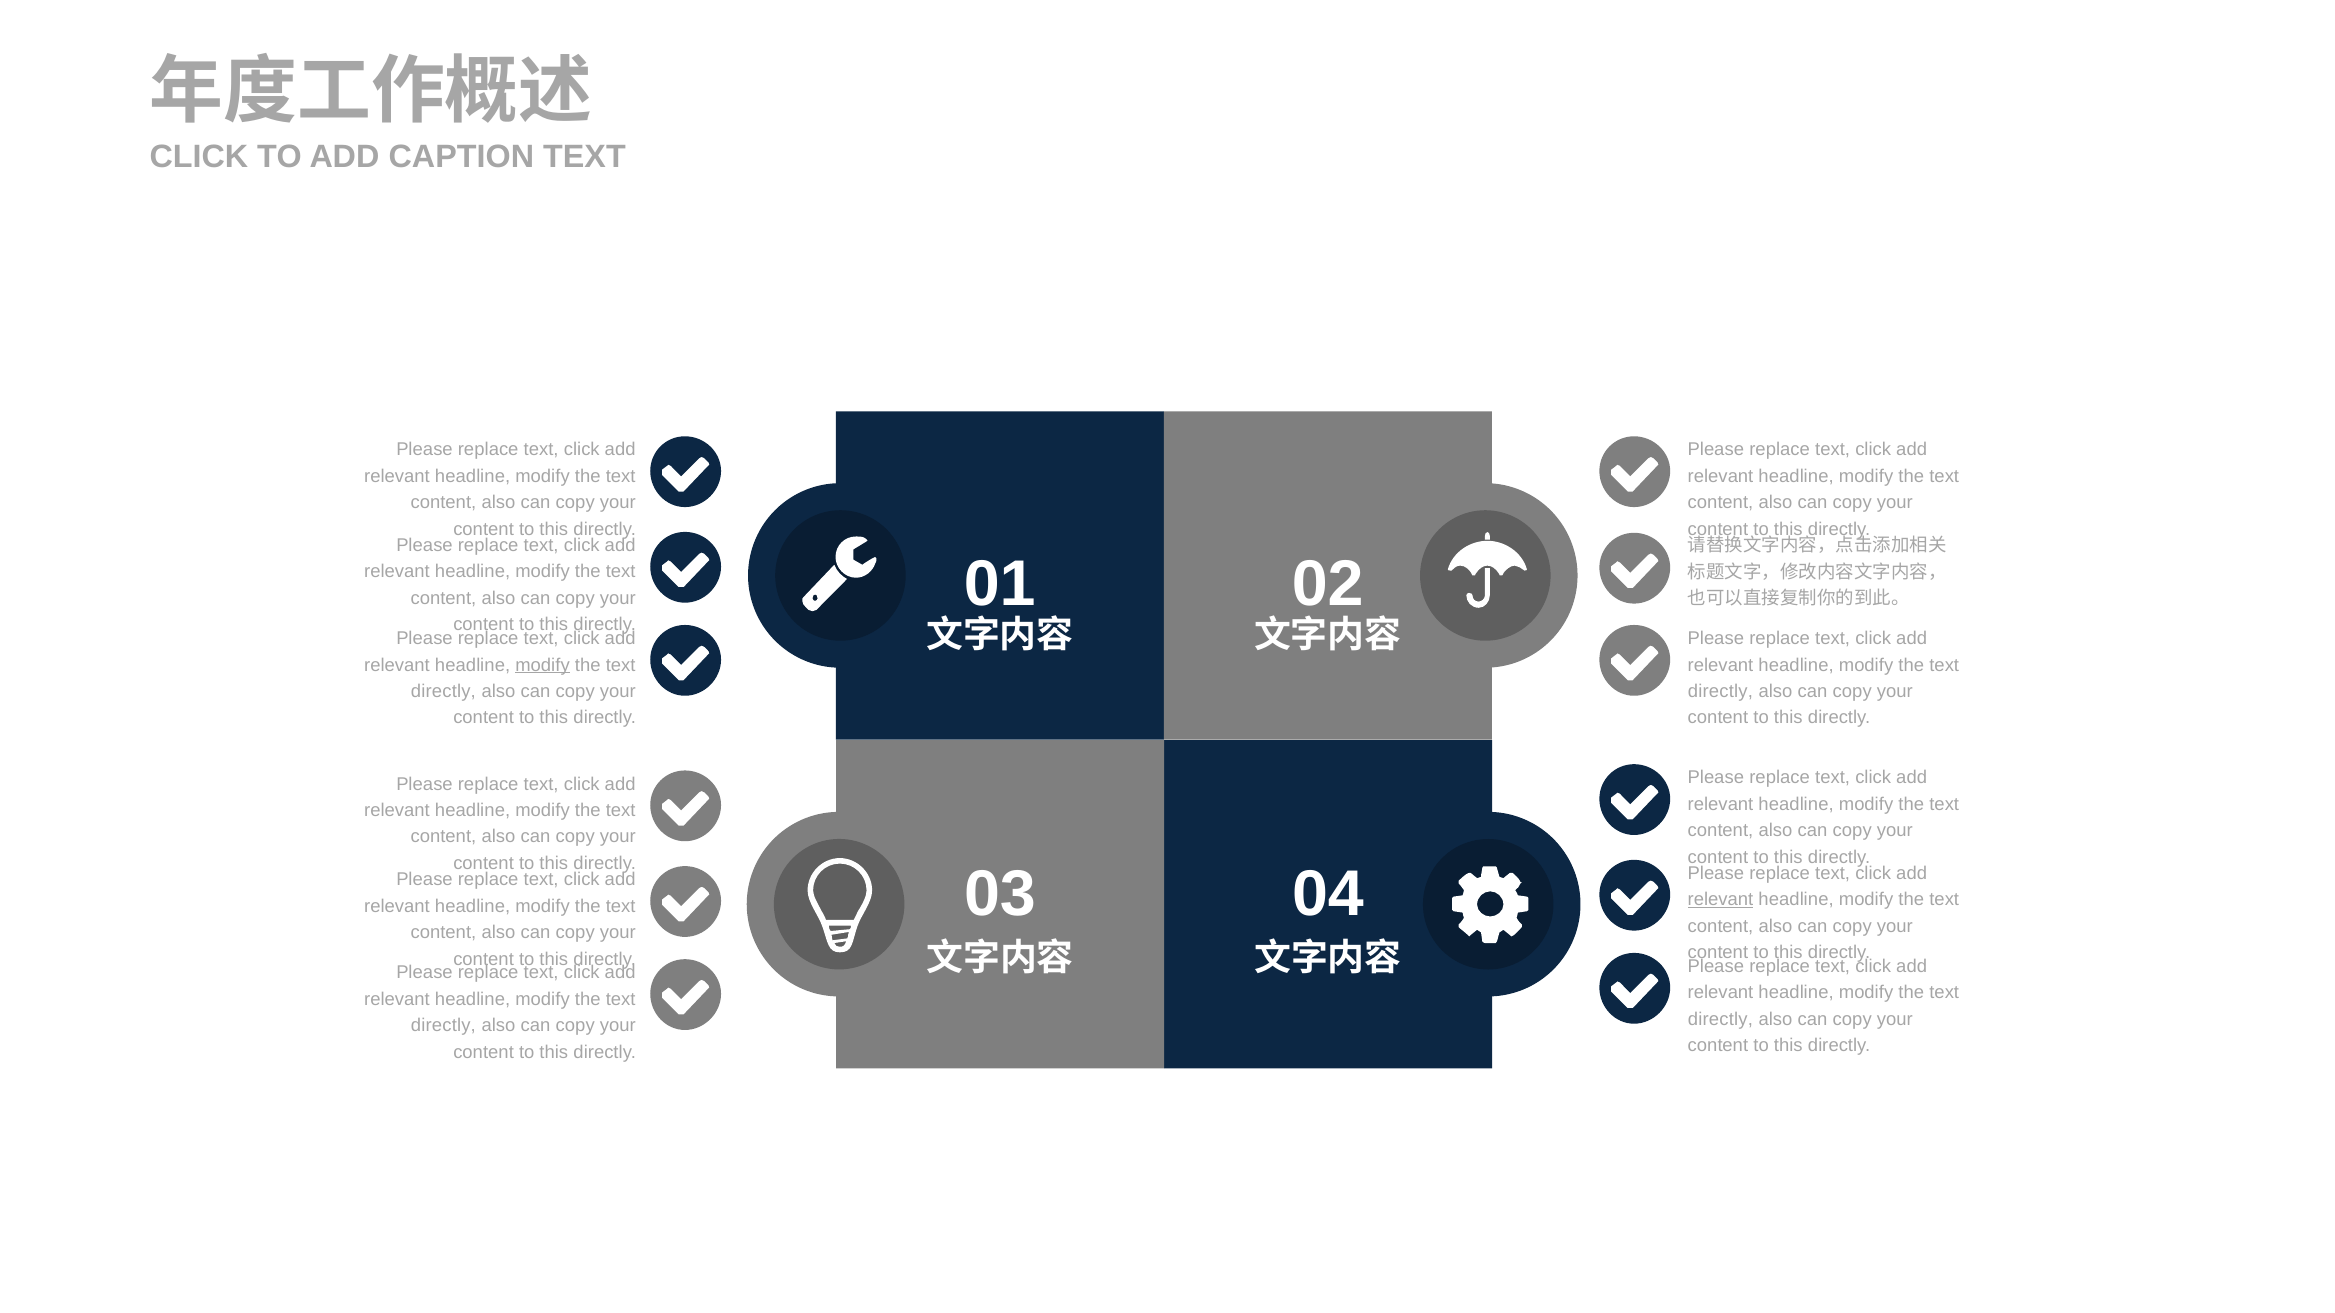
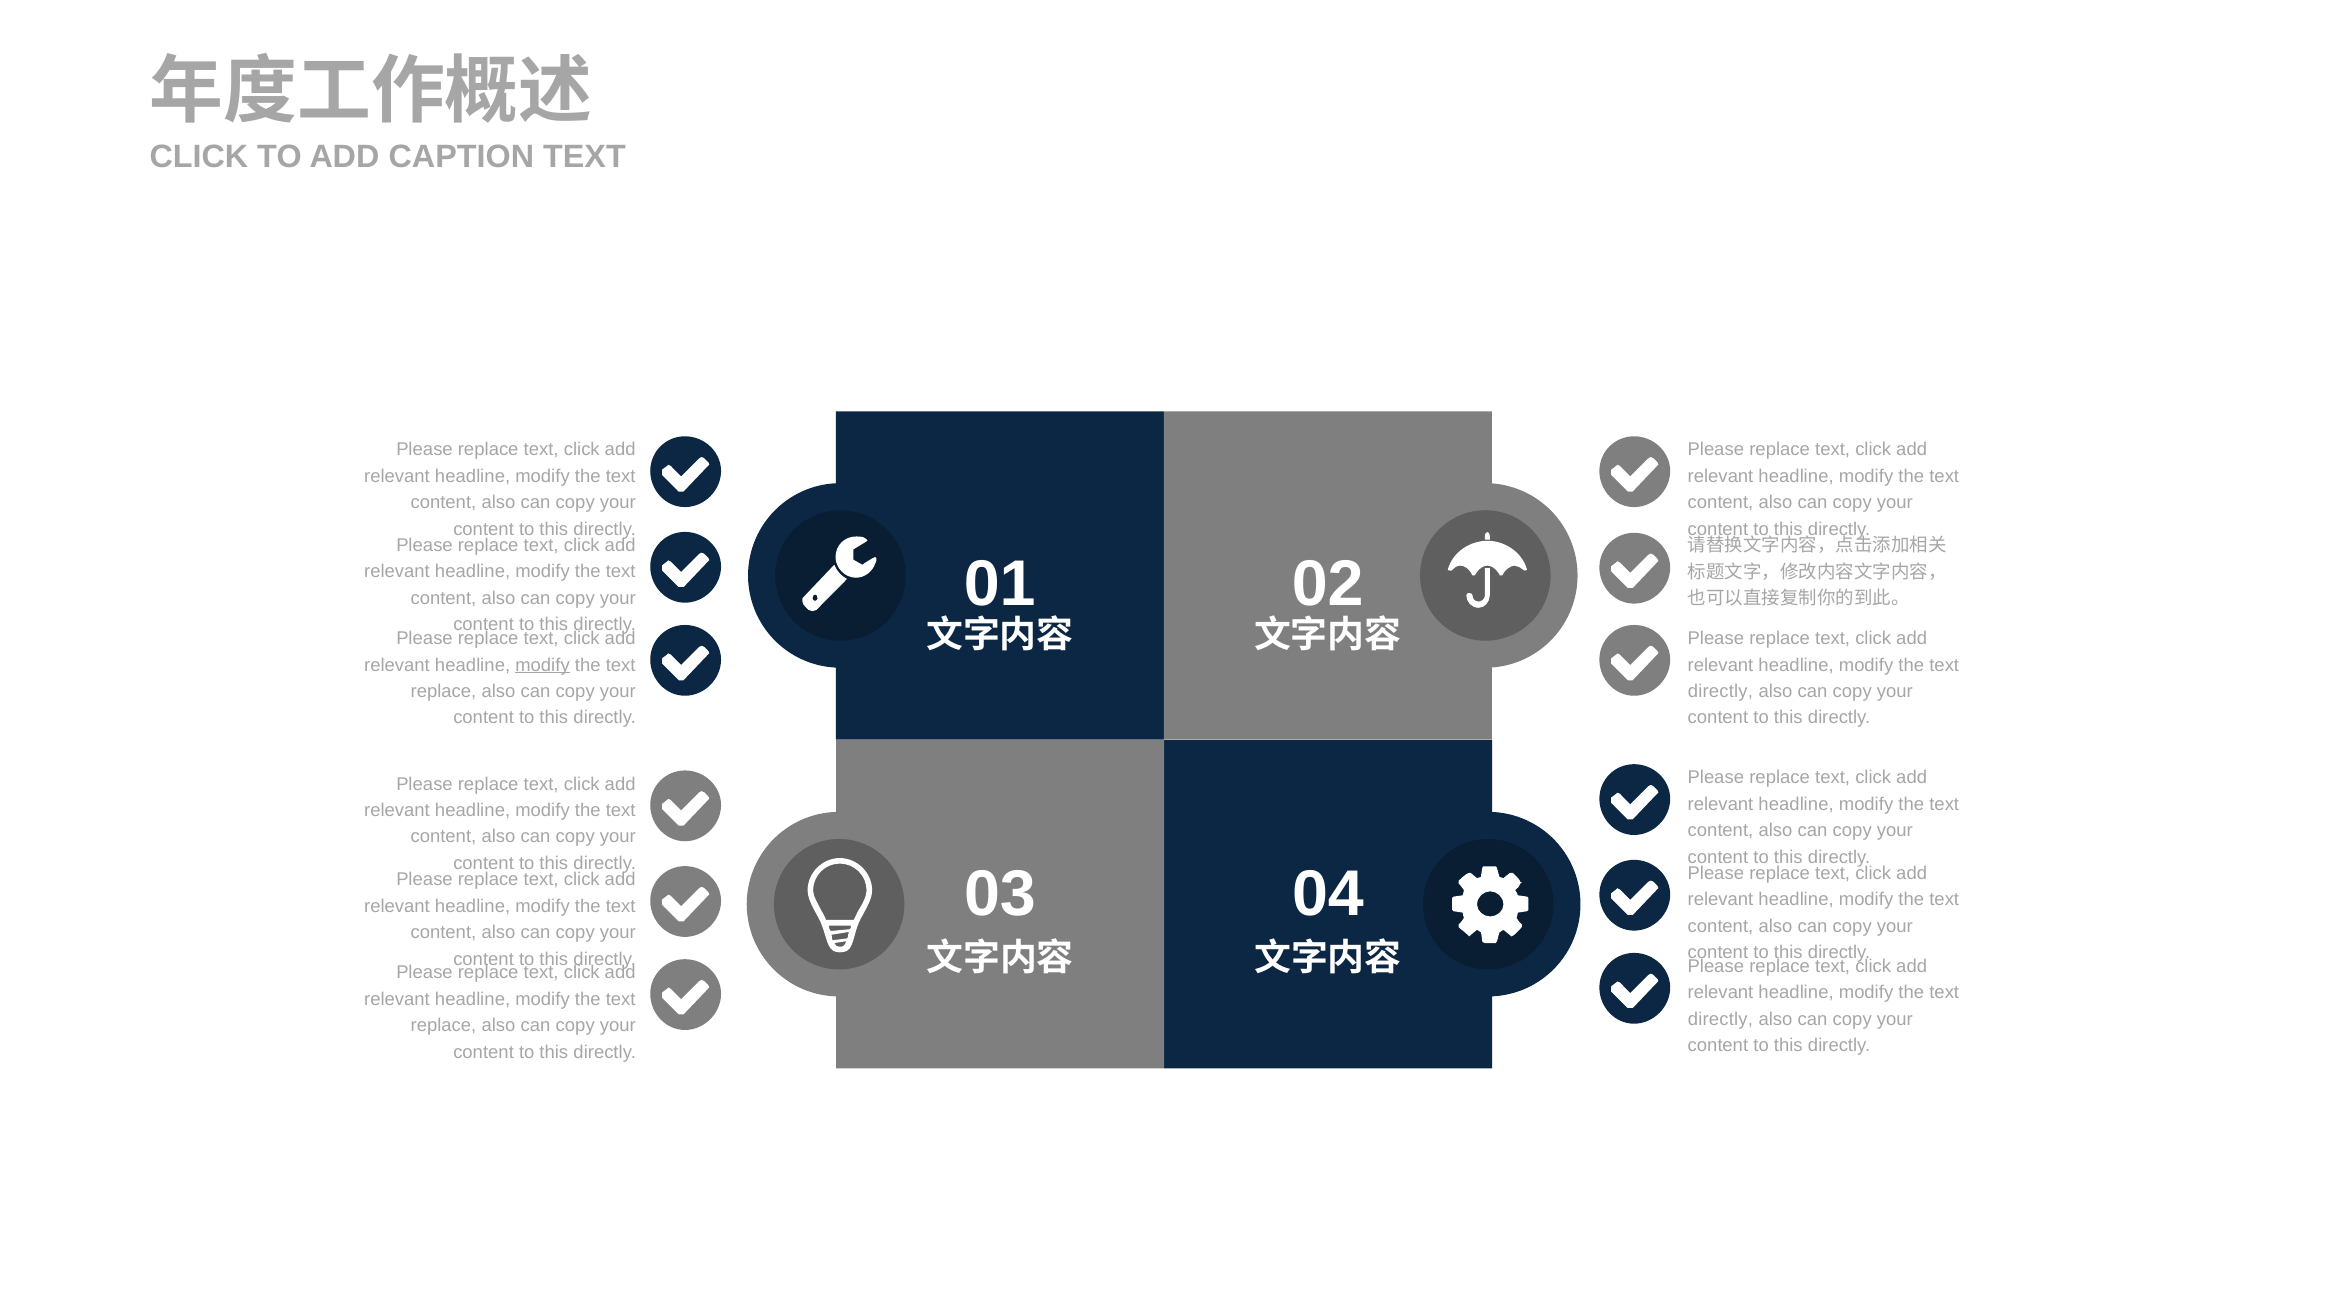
directly: directly -> replace (443, 692)
relevant underline: present -> none (1720, 900)
directly: directly -> replace (443, 1026)
